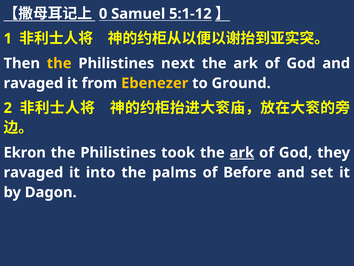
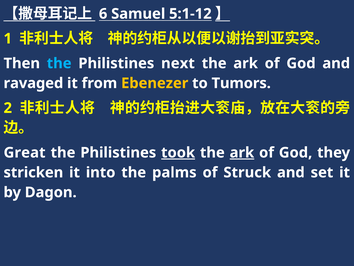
0: 0 -> 6 (103, 14)
the colour: yellow -> light blue (59, 63)
Ground: Ground -> Tumors (241, 83)
Ekron: Ekron -> Great (25, 152)
took underline: none -> present (178, 152)
ravaged: ravaged -> stricken (33, 172)
Before: Before -> Struck (247, 172)
